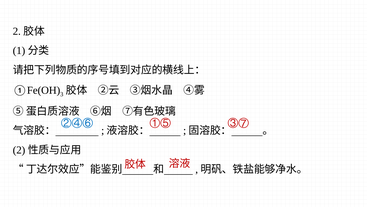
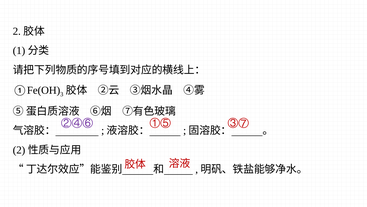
②④⑥ colour: blue -> purple (77, 123)
